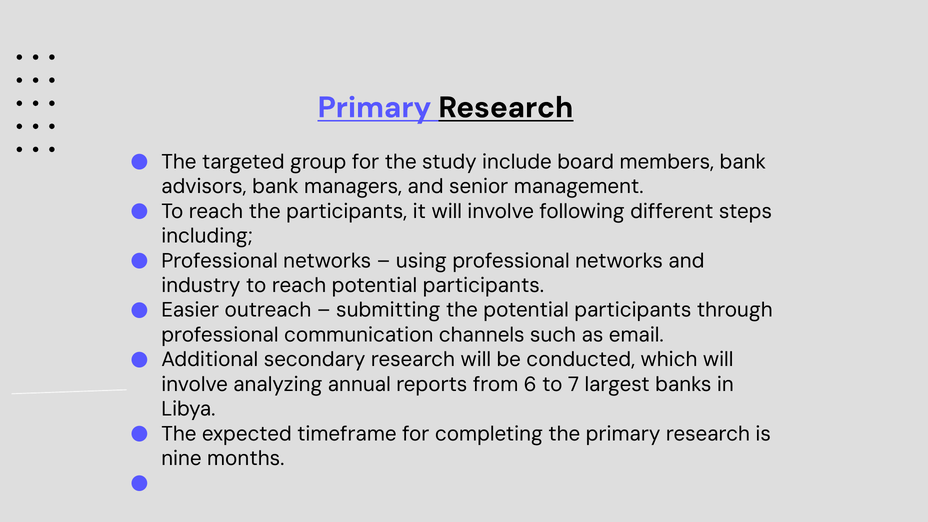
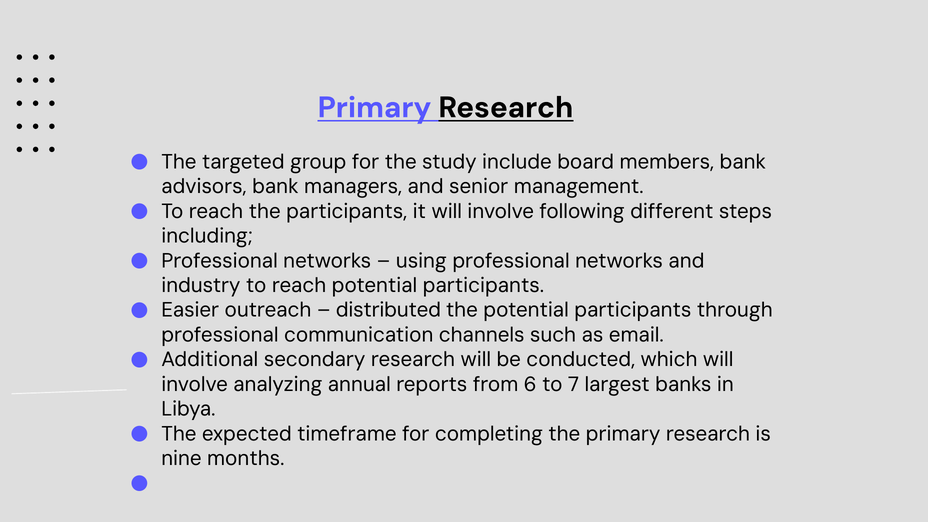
submitting: submitting -> distributed (388, 310)
